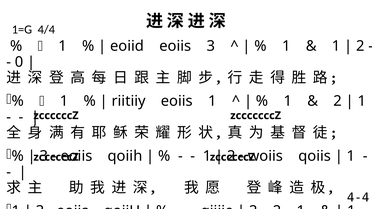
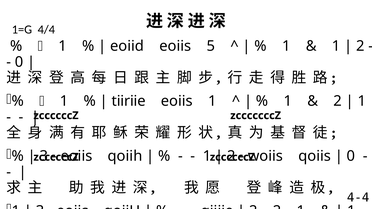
eoiis 3: 3 -> 5 (211, 46)
riitiiy: riitiiy -> tiiriie (129, 101)
1: 1 -> 0 (351, 156)
